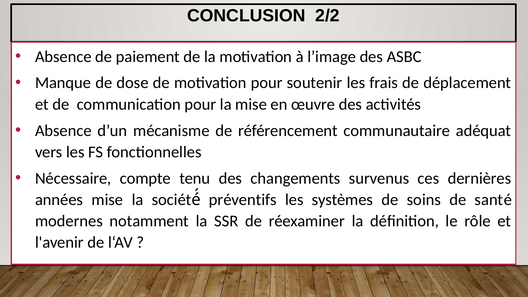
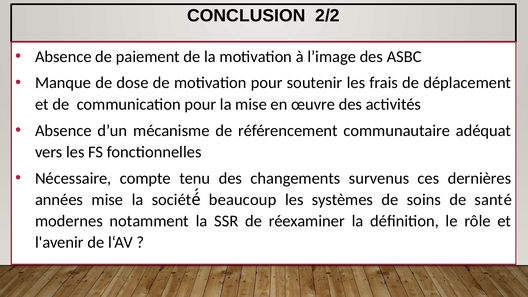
préventifs: préventifs -> beaucoup (243, 200)
